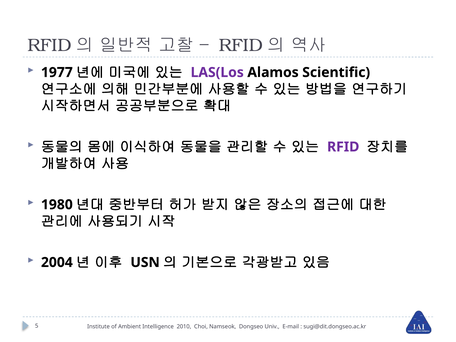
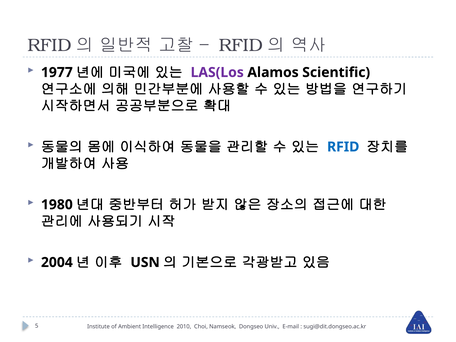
RFID colour: purple -> blue (343, 147)
